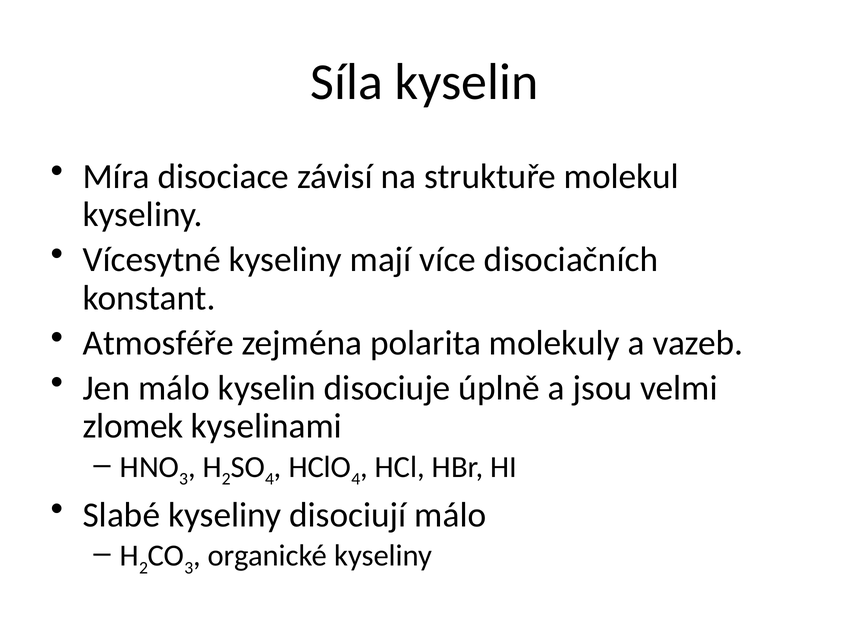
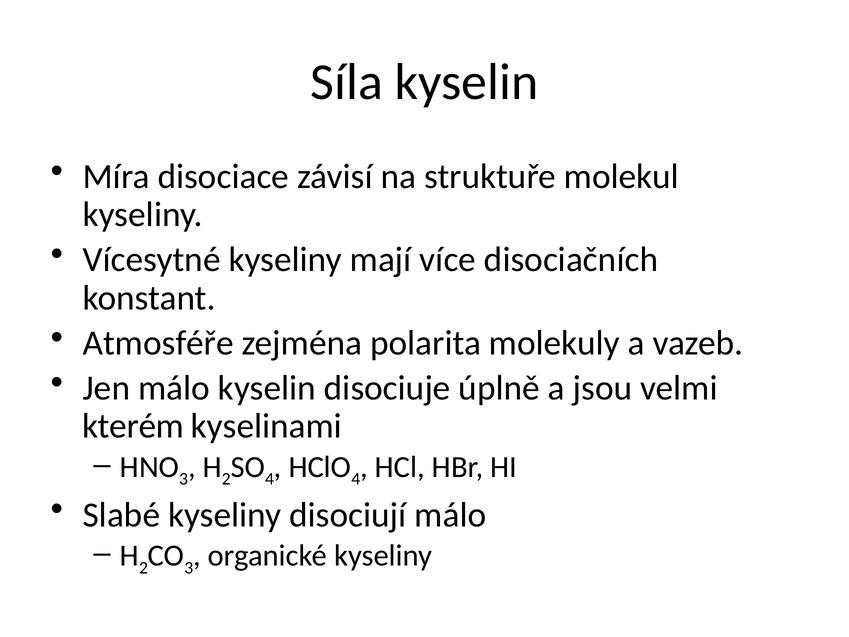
zlomek: zlomek -> kterém (133, 426)
